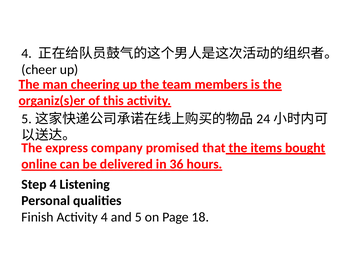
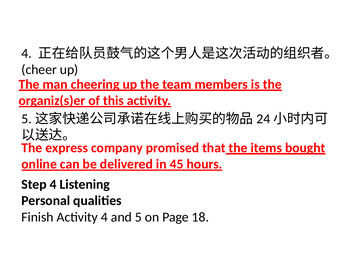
36: 36 -> 45 (177, 164)
